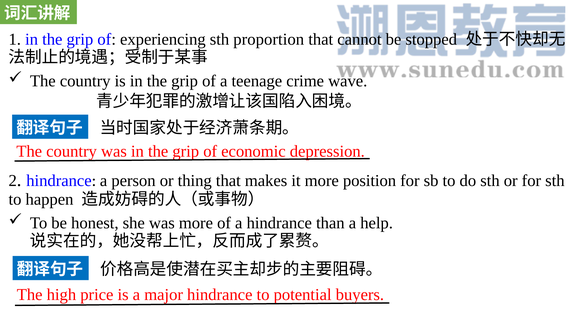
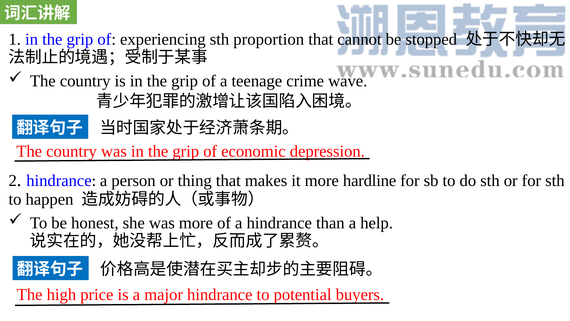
position: position -> hardline (370, 180)
